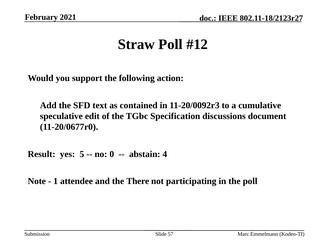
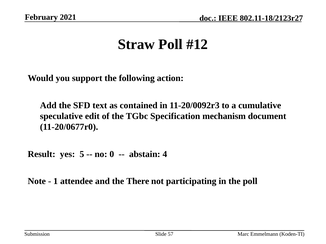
discussions: discussions -> mechanism (224, 116)
